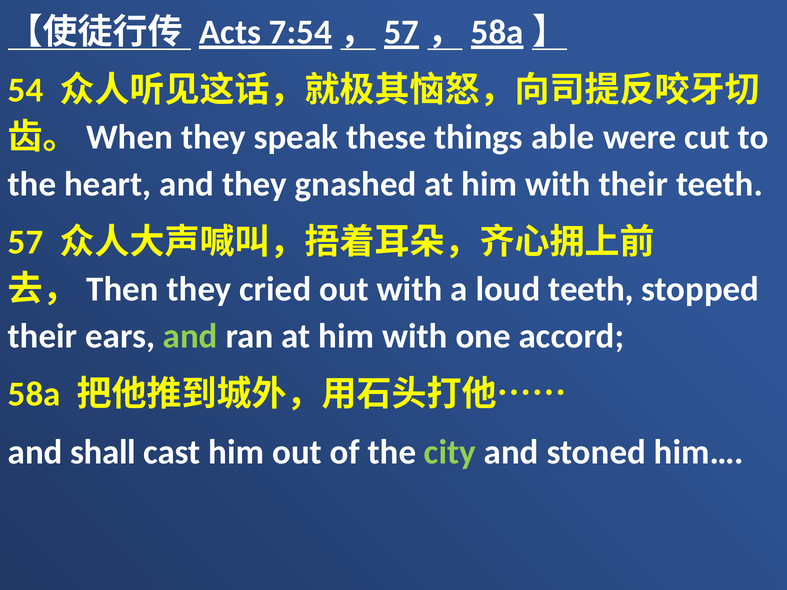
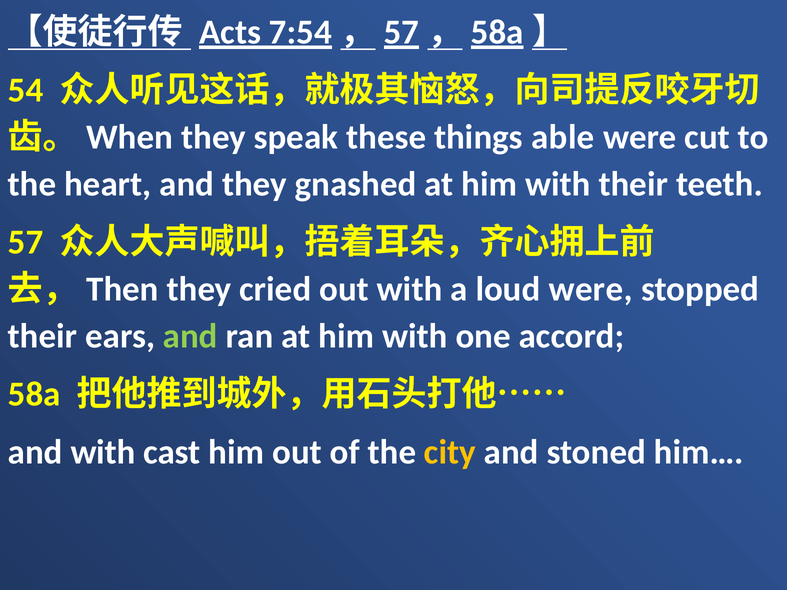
loud teeth: teeth -> were (591, 289)
and shall: shall -> with (103, 452)
city colour: light green -> yellow (450, 452)
